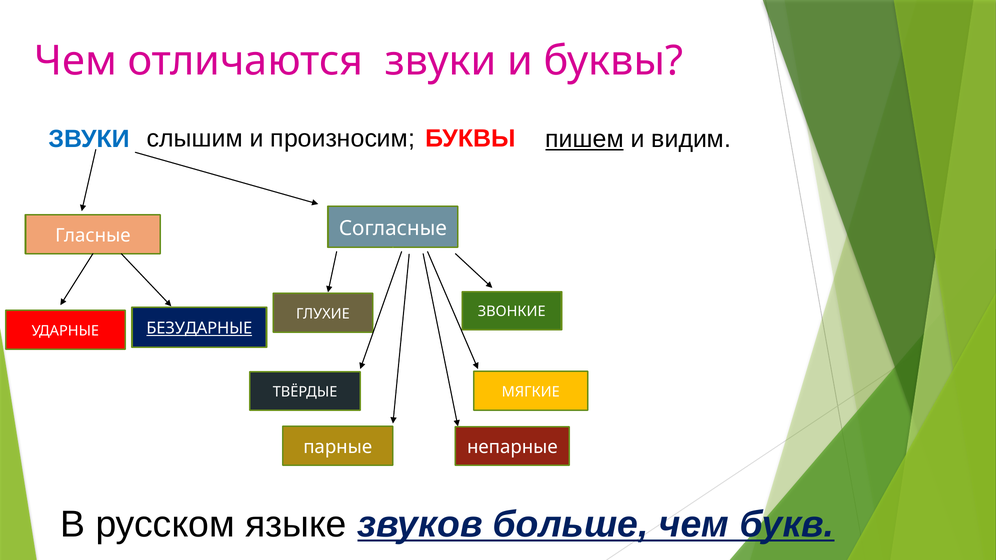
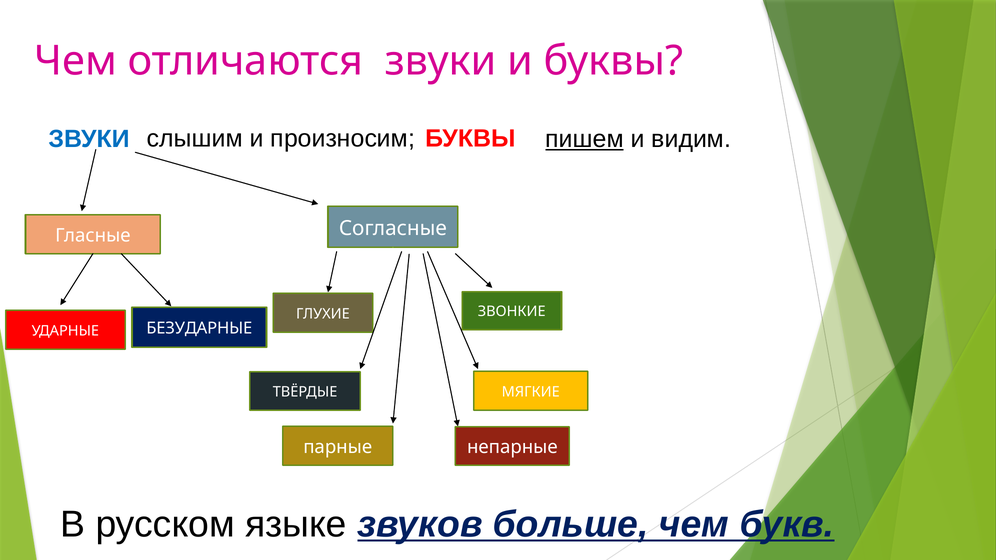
БЕЗУДАРНЫЕ underline: present -> none (199, 328)
